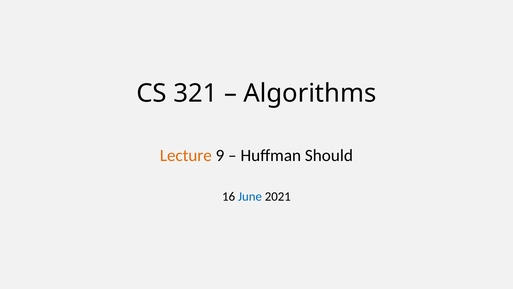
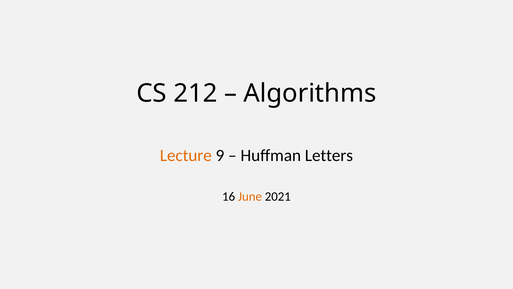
321: 321 -> 212 (195, 93)
Should: Should -> Letters (329, 155)
June colour: blue -> orange (250, 196)
